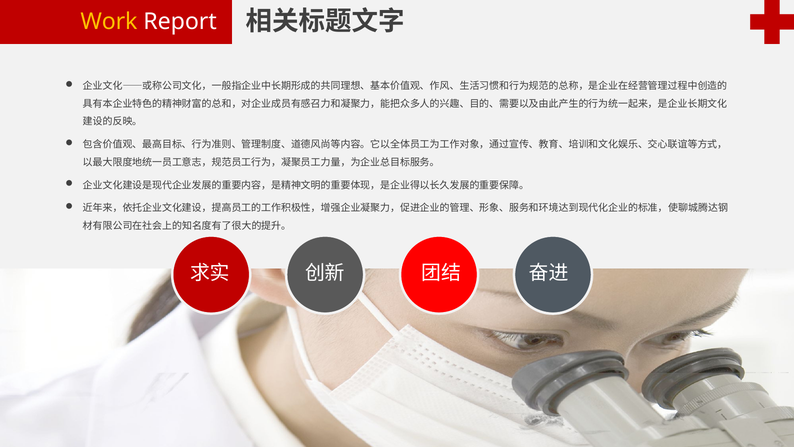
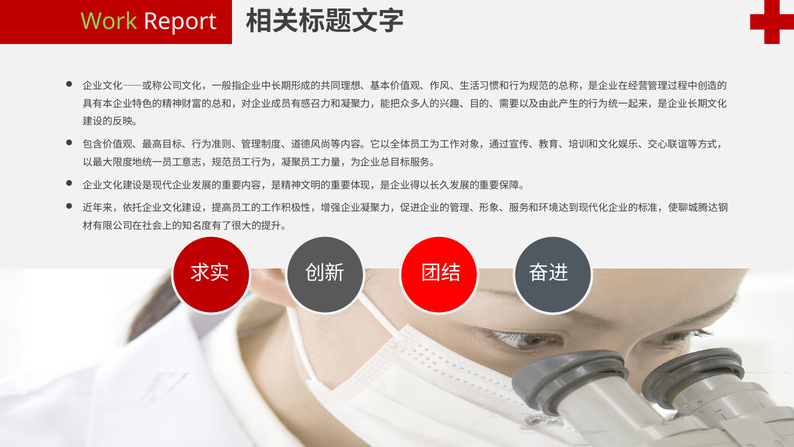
Work colour: yellow -> light green (109, 22)
